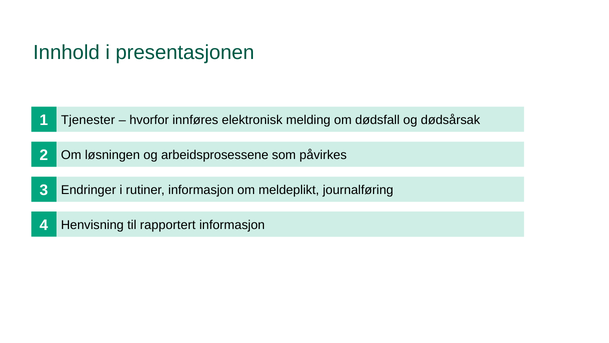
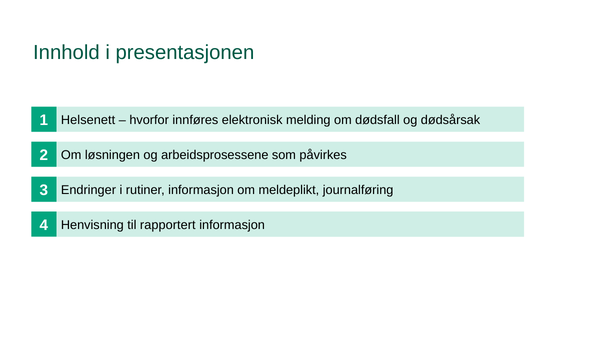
Tjenester: Tjenester -> Helsenett (88, 120)
